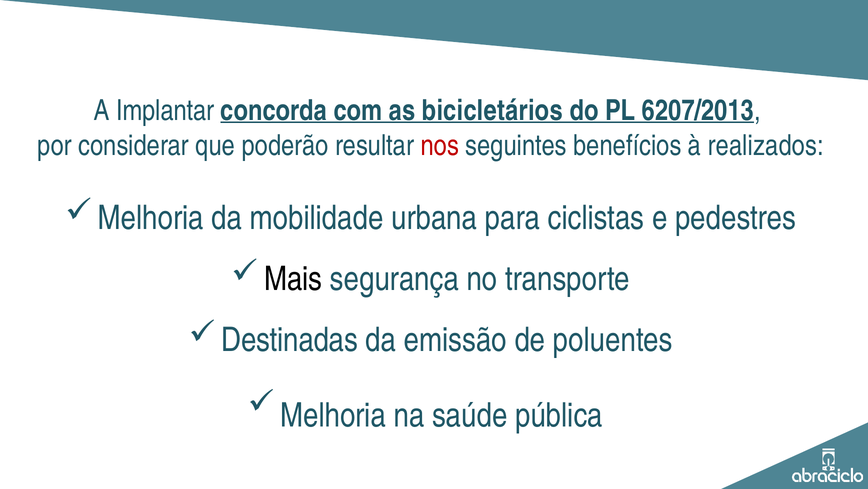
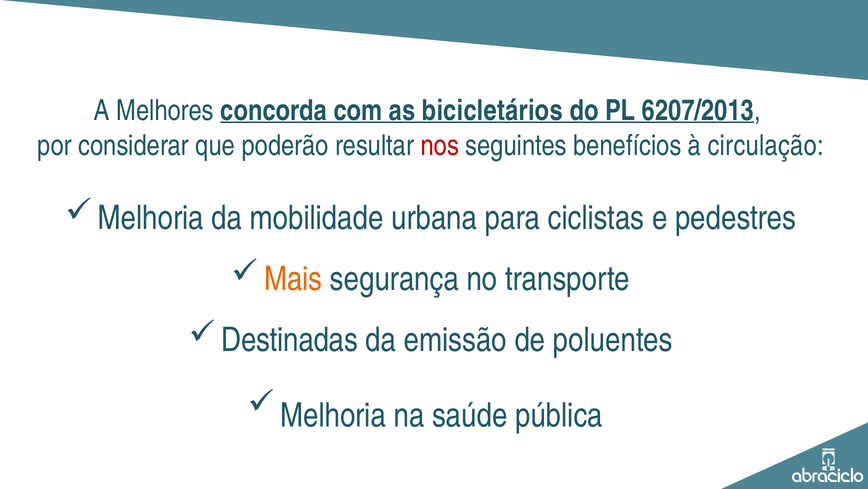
Implantar: Implantar -> Melhores (165, 111)
realizados: realizados -> circulação (766, 145)
Mais colour: black -> orange (293, 279)
